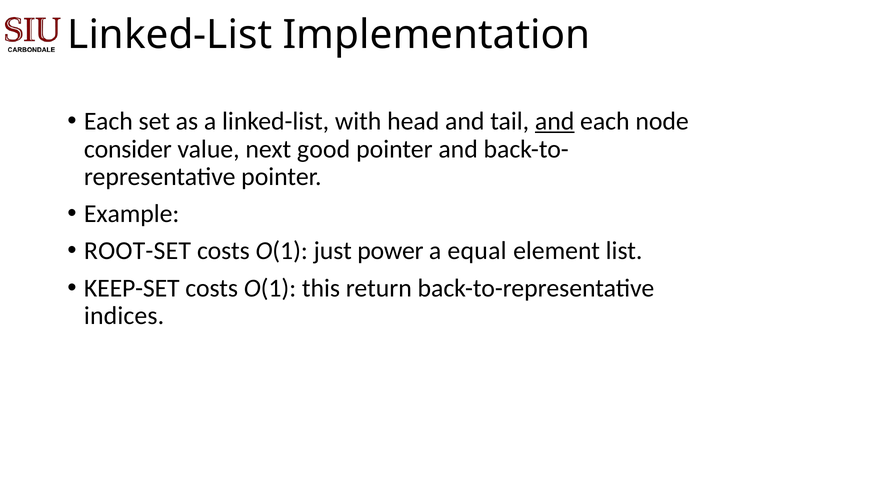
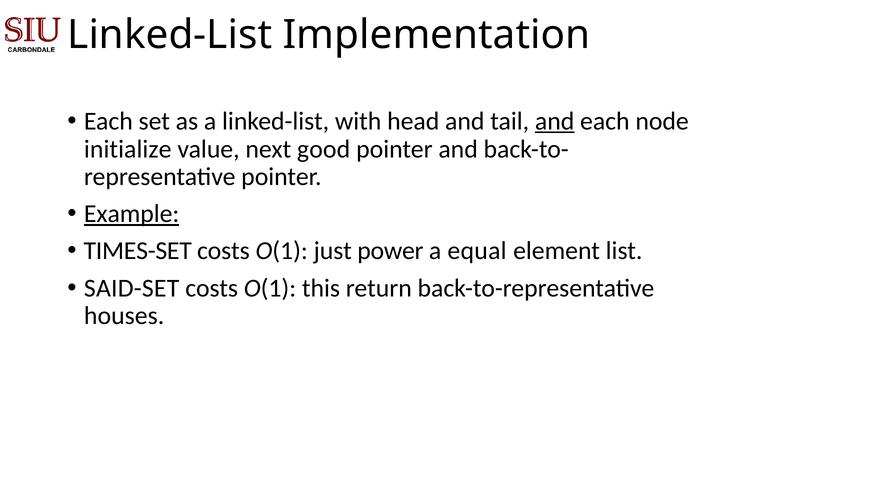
consider: consider -> initialize (128, 149)
Example underline: none -> present (132, 214)
ROOT-SET: ROOT-SET -> TIMES-SET (138, 251)
KEEP-SET: KEEP-SET -> SAID-SET (132, 288)
indices: indices -> houses (124, 316)
